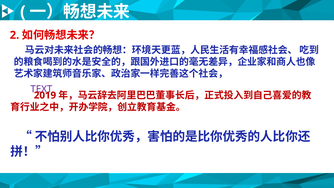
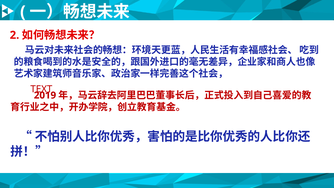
TEXT colour: purple -> red (41, 89)
